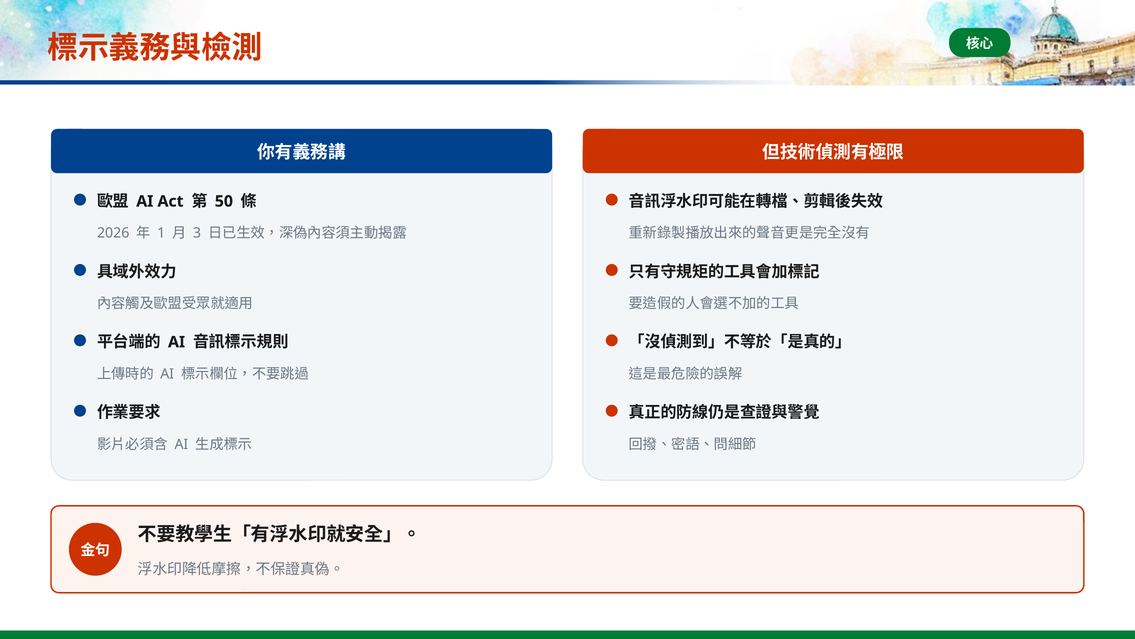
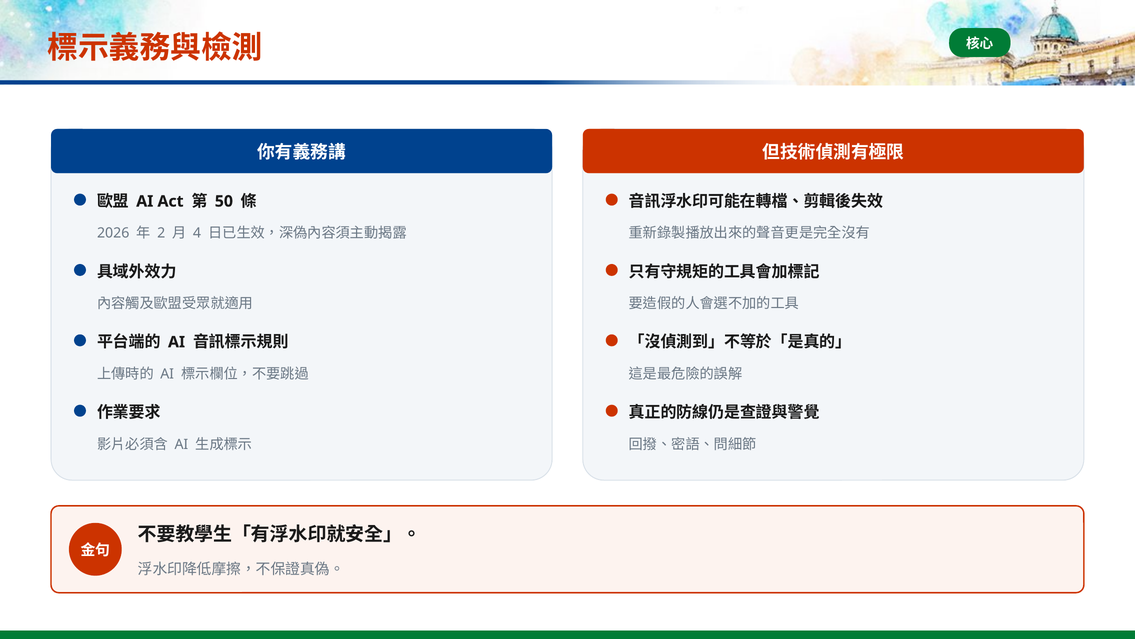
1: 1 -> 2 (161, 233)
3: 3 -> 4 (197, 233)
